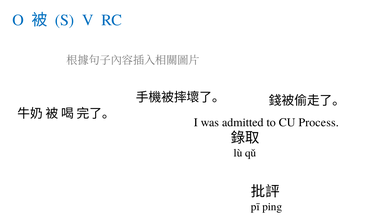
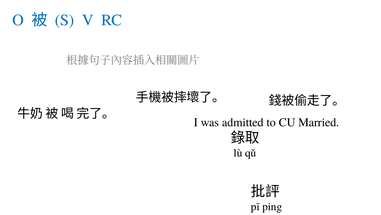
Process: Process -> Married (319, 122)
